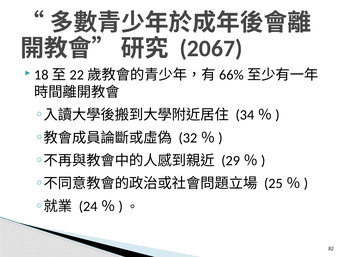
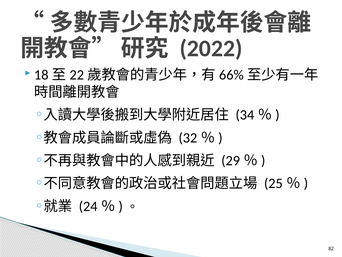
2067: 2067 -> 2022 (211, 48)
